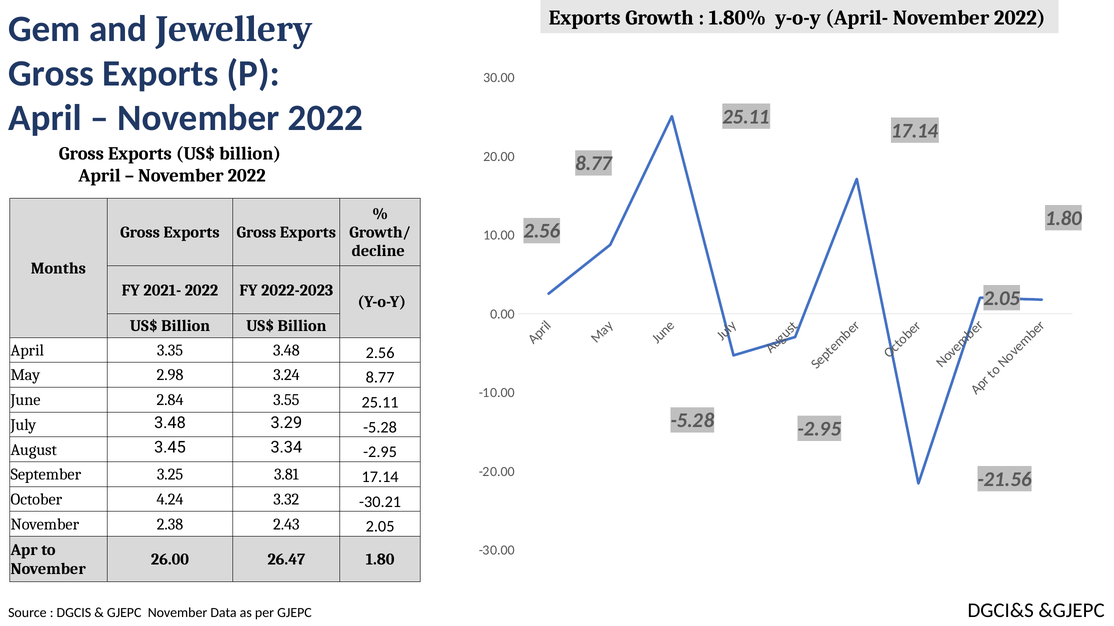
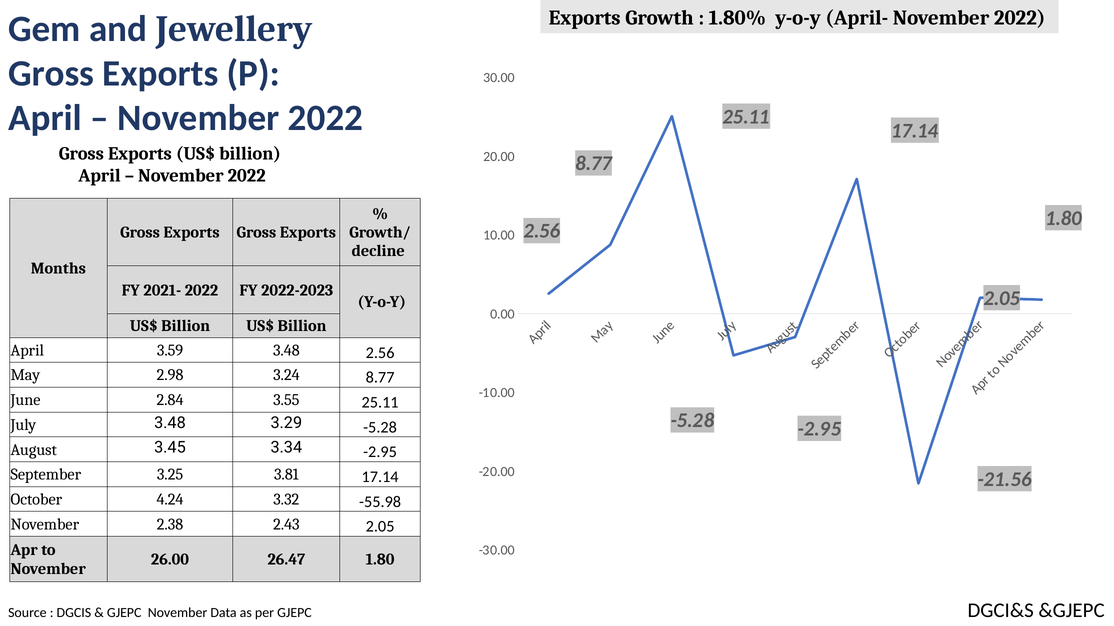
3.35: 3.35 -> 3.59 (170, 351)
-30.21: -30.21 -> -55.98 (380, 502)
